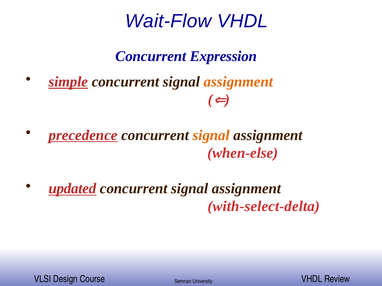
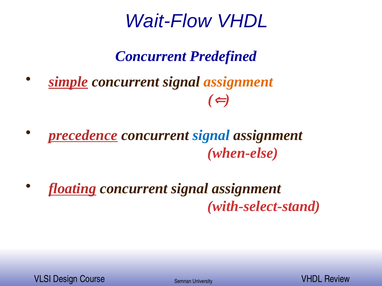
Expression: Expression -> Predefined (223, 56)
signal colour: orange -> blue (211, 135)
updated: updated -> floating (72, 189)
with-select-delta: with-select-delta -> with-select-stand (264, 207)
